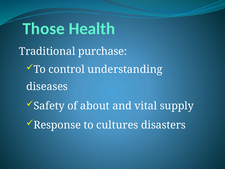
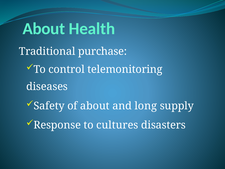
Those: Those -> About (44, 29)
understanding: understanding -> telemonitoring (125, 69)
vital: vital -> long (146, 106)
